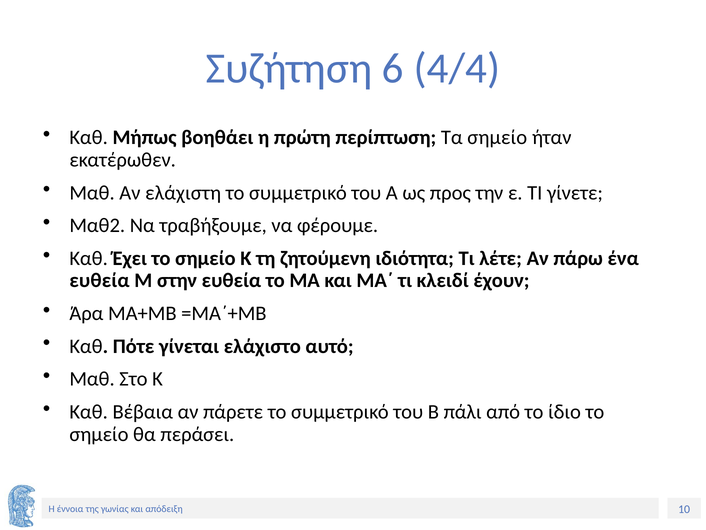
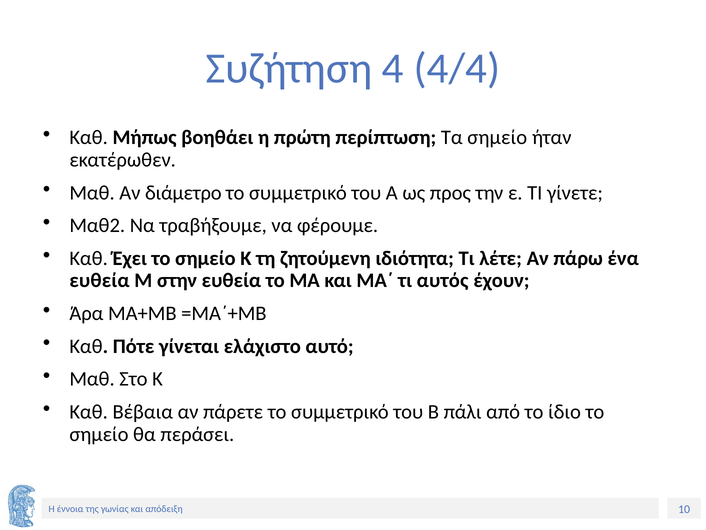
6: 6 -> 4 (393, 68)
ελάχιστη: ελάχιστη -> διάμετρο (183, 193)
κλειδί: κλειδί -> αυτός (443, 280)
